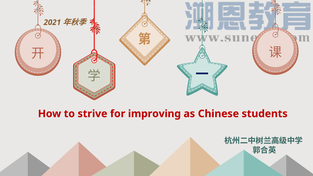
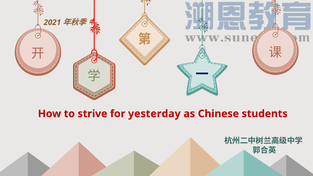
improving: improving -> yesterday (154, 114)
